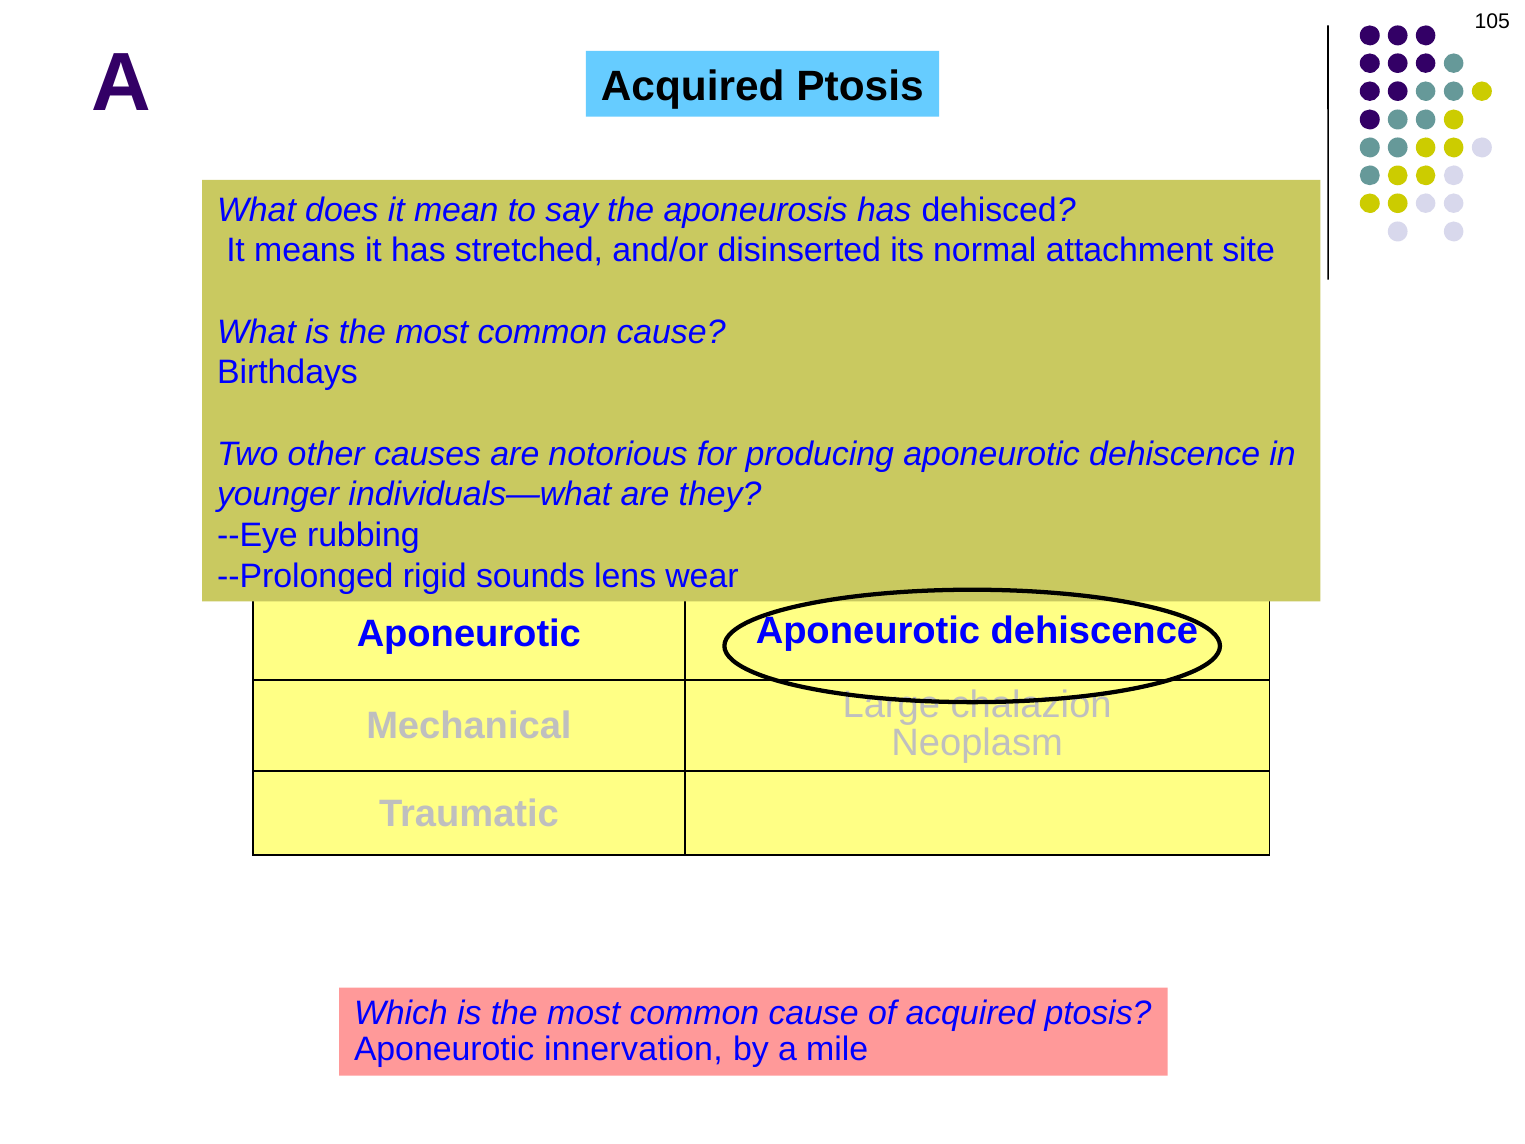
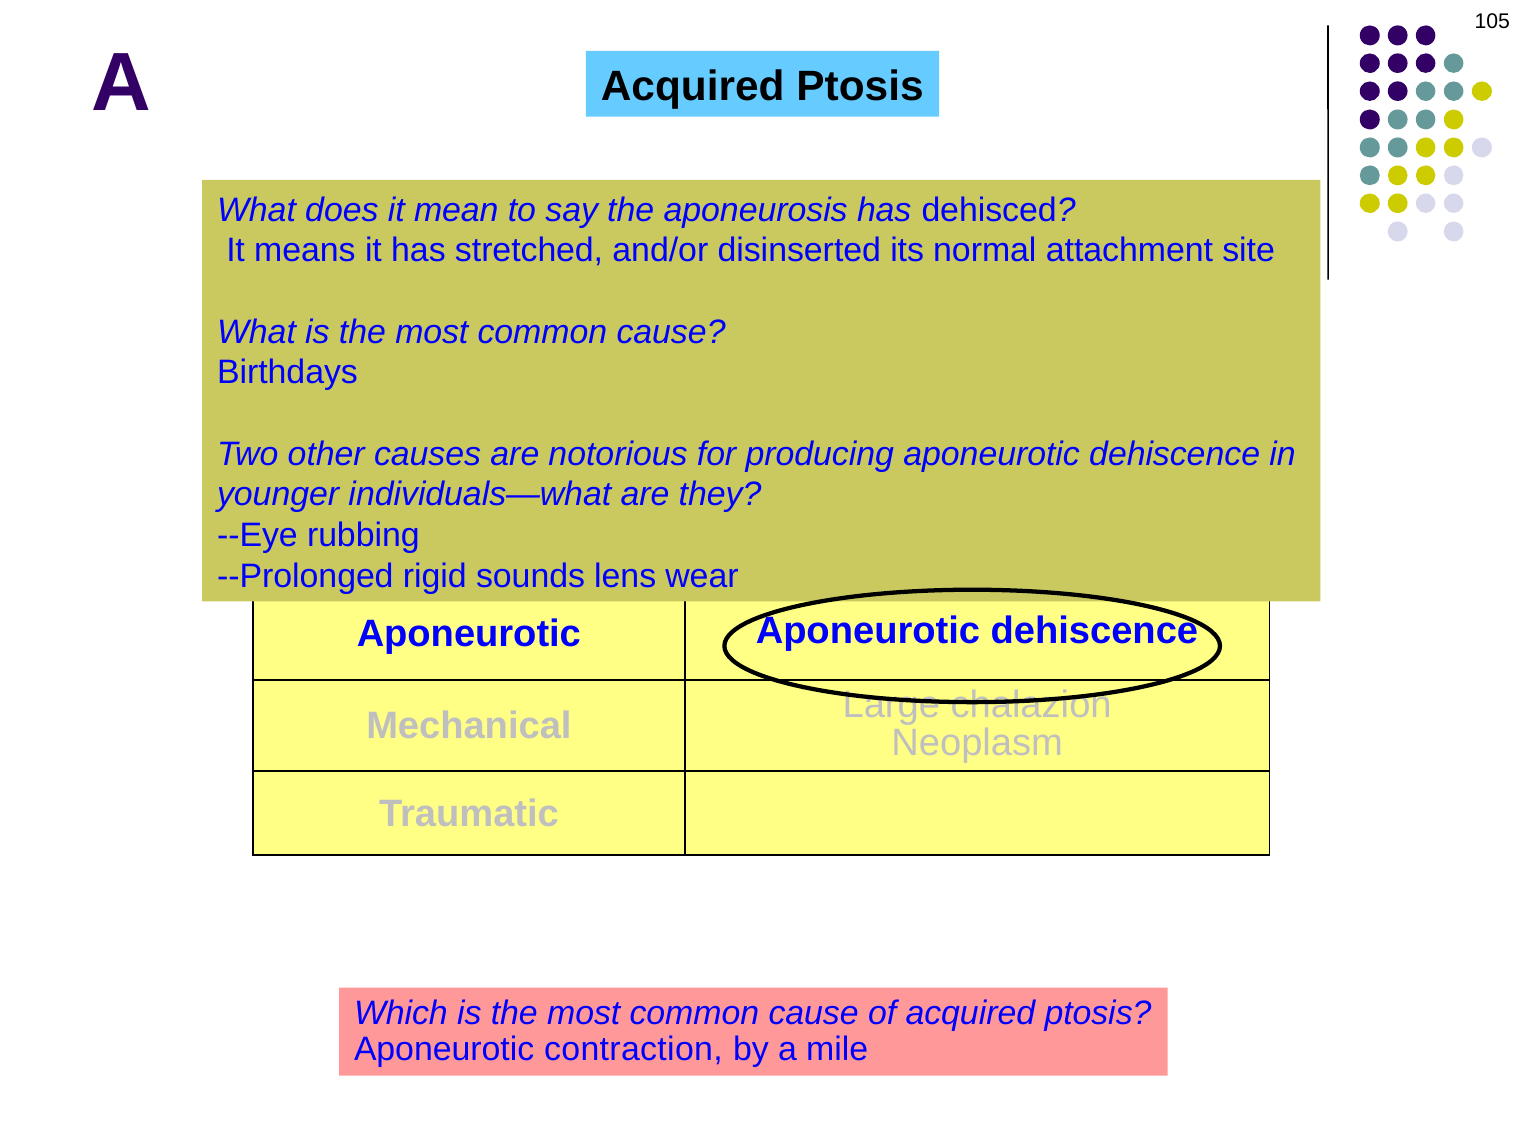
innervation: innervation -> contraction (633, 1049)
